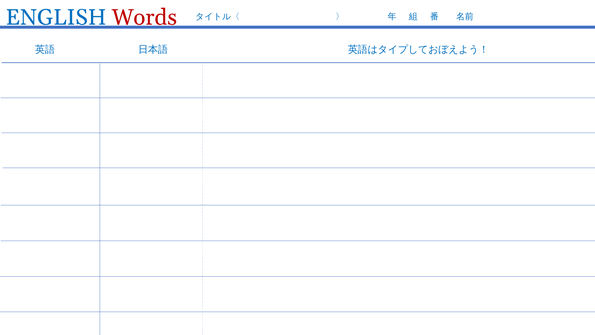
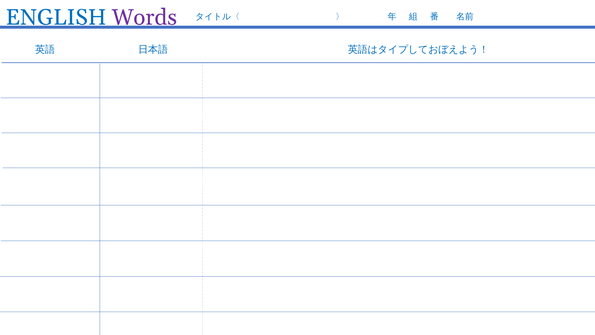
Words colour: red -> purple (144, 18)
